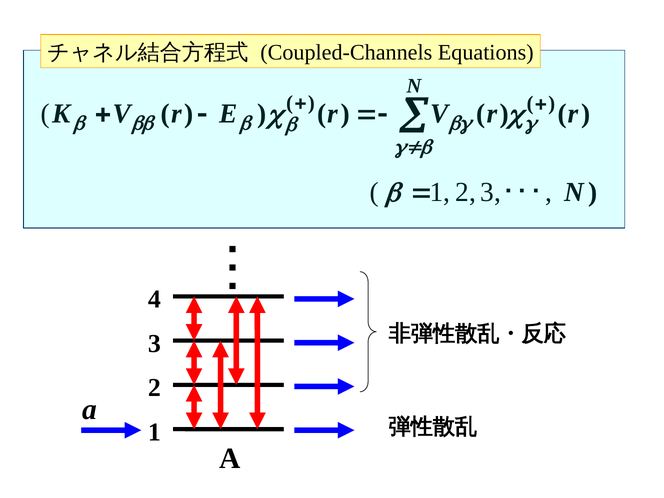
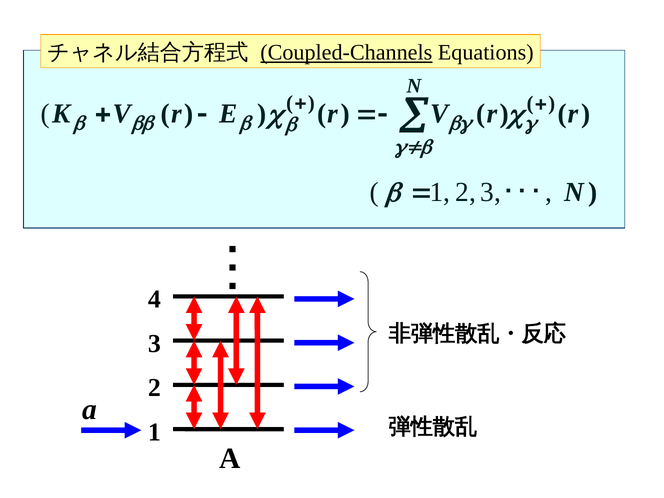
Coupled-Channels underline: none -> present (346, 53)
